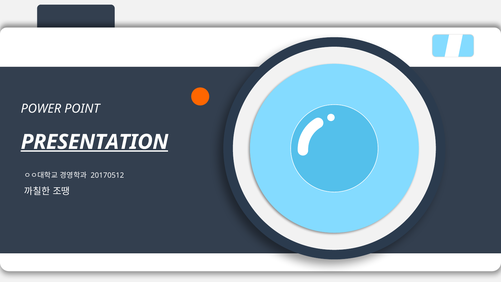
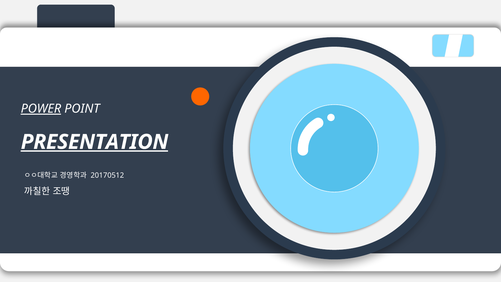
POWER underline: none -> present (41, 109)
